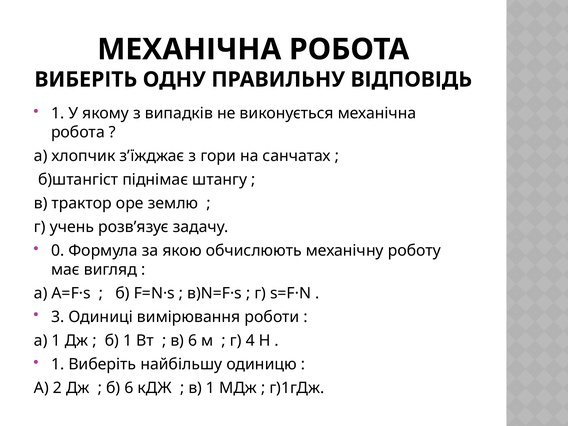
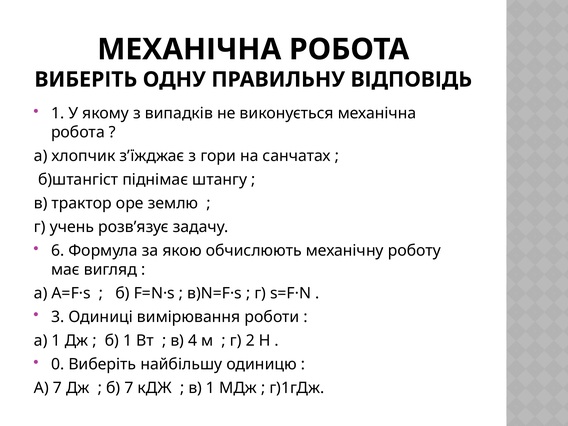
0: 0 -> 6 (58, 251)
в 6: 6 -> 4 (193, 341)
4: 4 -> 2 (250, 341)
1: 1 -> 0 (58, 364)
А 2: 2 -> 7 (57, 388)
б 6: 6 -> 7 (129, 388)
